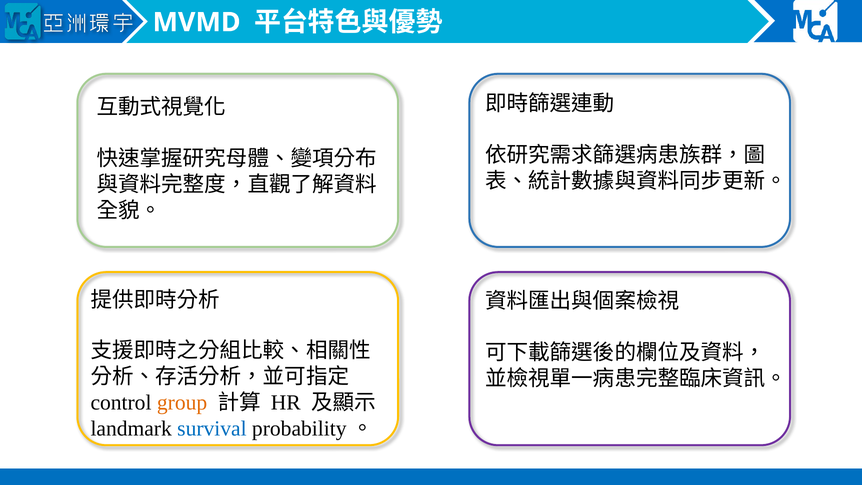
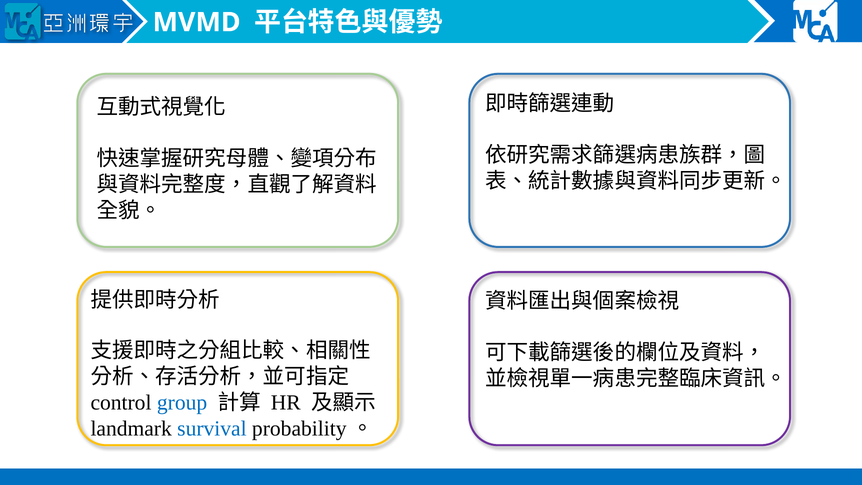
group colour: orange -> blue (182, 402)
